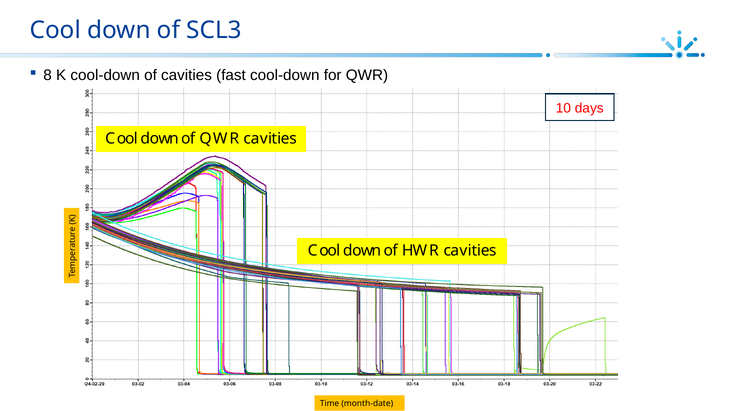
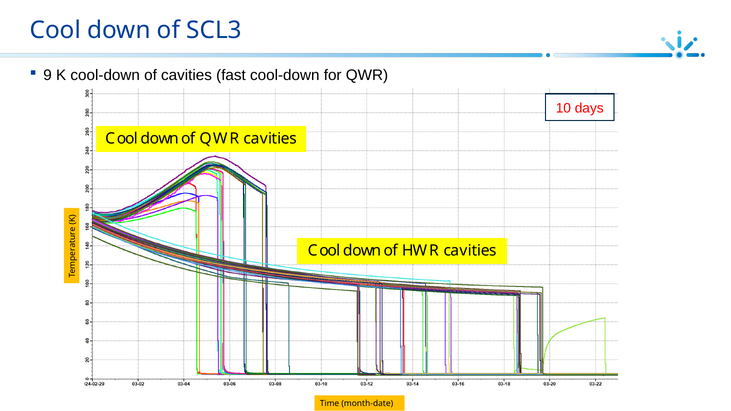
8: 8 -> 9 (48, 75)
